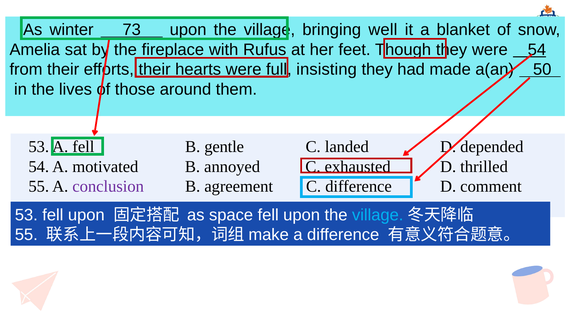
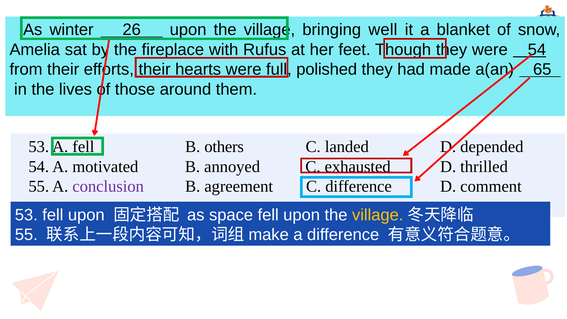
73: 73 -> 26 (132, 30)
insisting: insisting -> polished (327, 69)
50: 50 -> 65 (542, 69)
gentle: gentle -> others (224, 147)
village colour: light blue -> yellow (378, 215)
